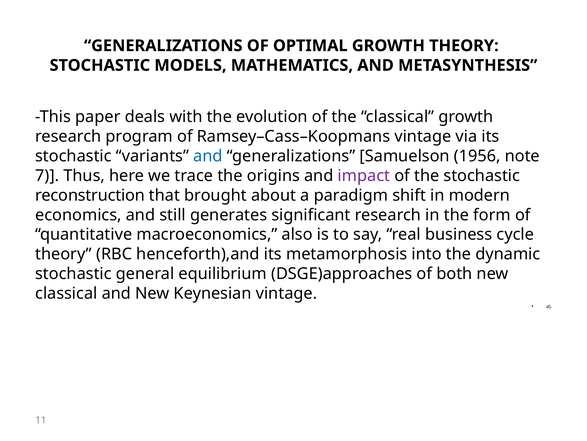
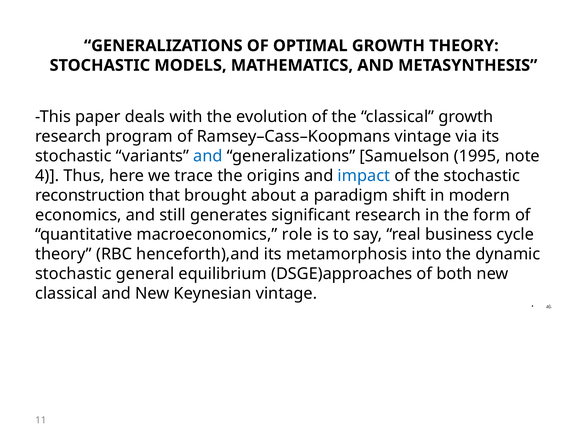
1956: 1956 -> 1995 (477, 156)
7: 7 -> 4 (47, 175)
impact colour: purple -> blue (364, 175)
also: also -> role (297, 234)
